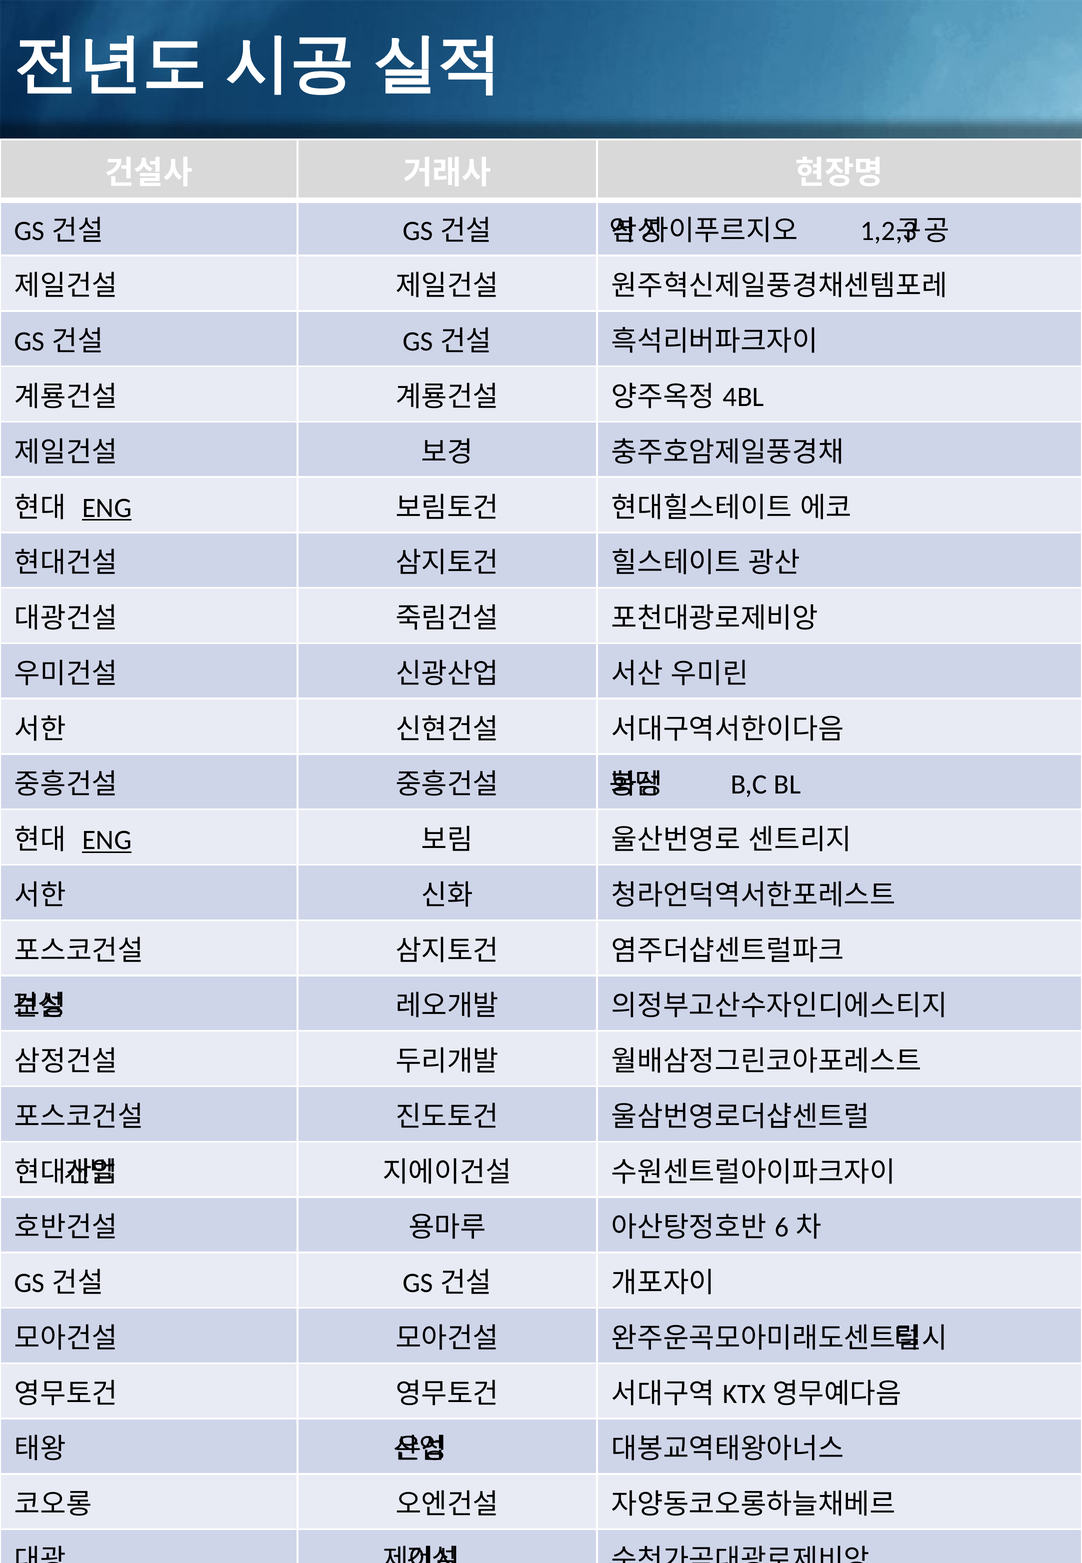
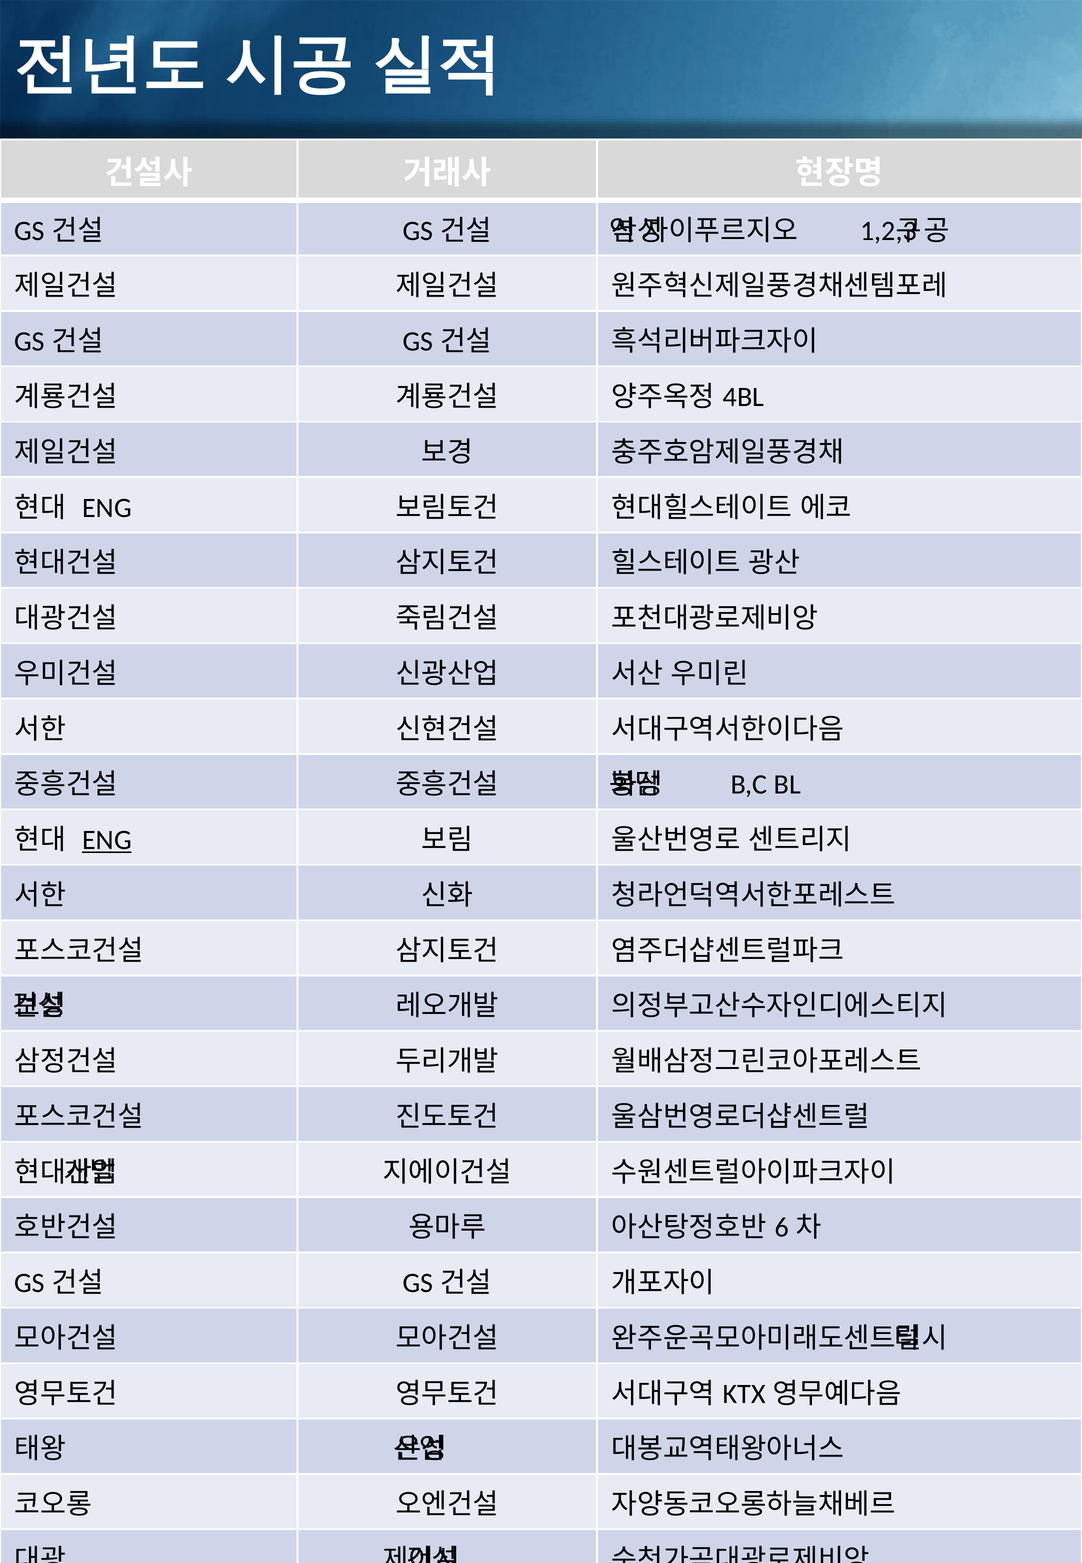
ENG underline: present -> none (107, 508)
